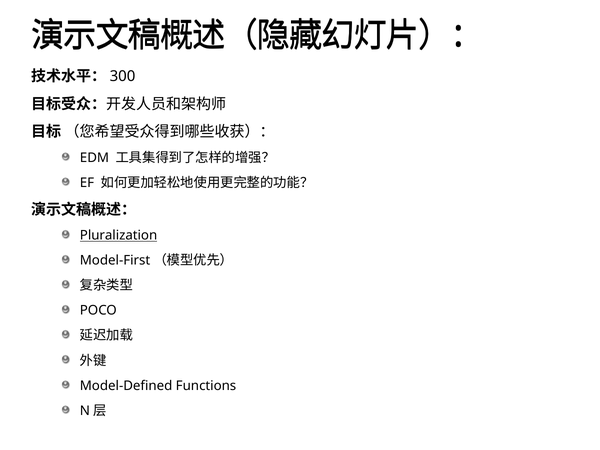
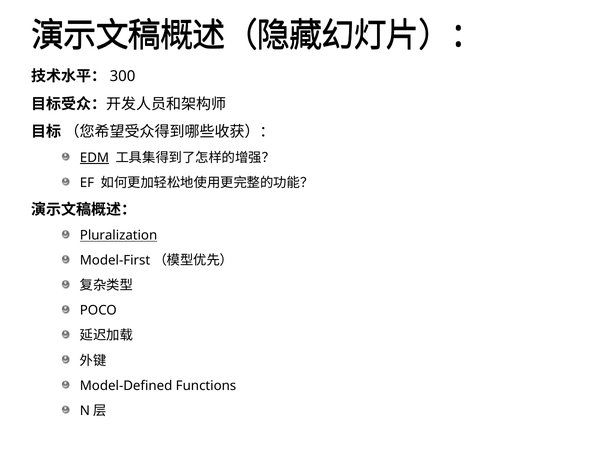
EDM underline: none -> present (94, 158)
